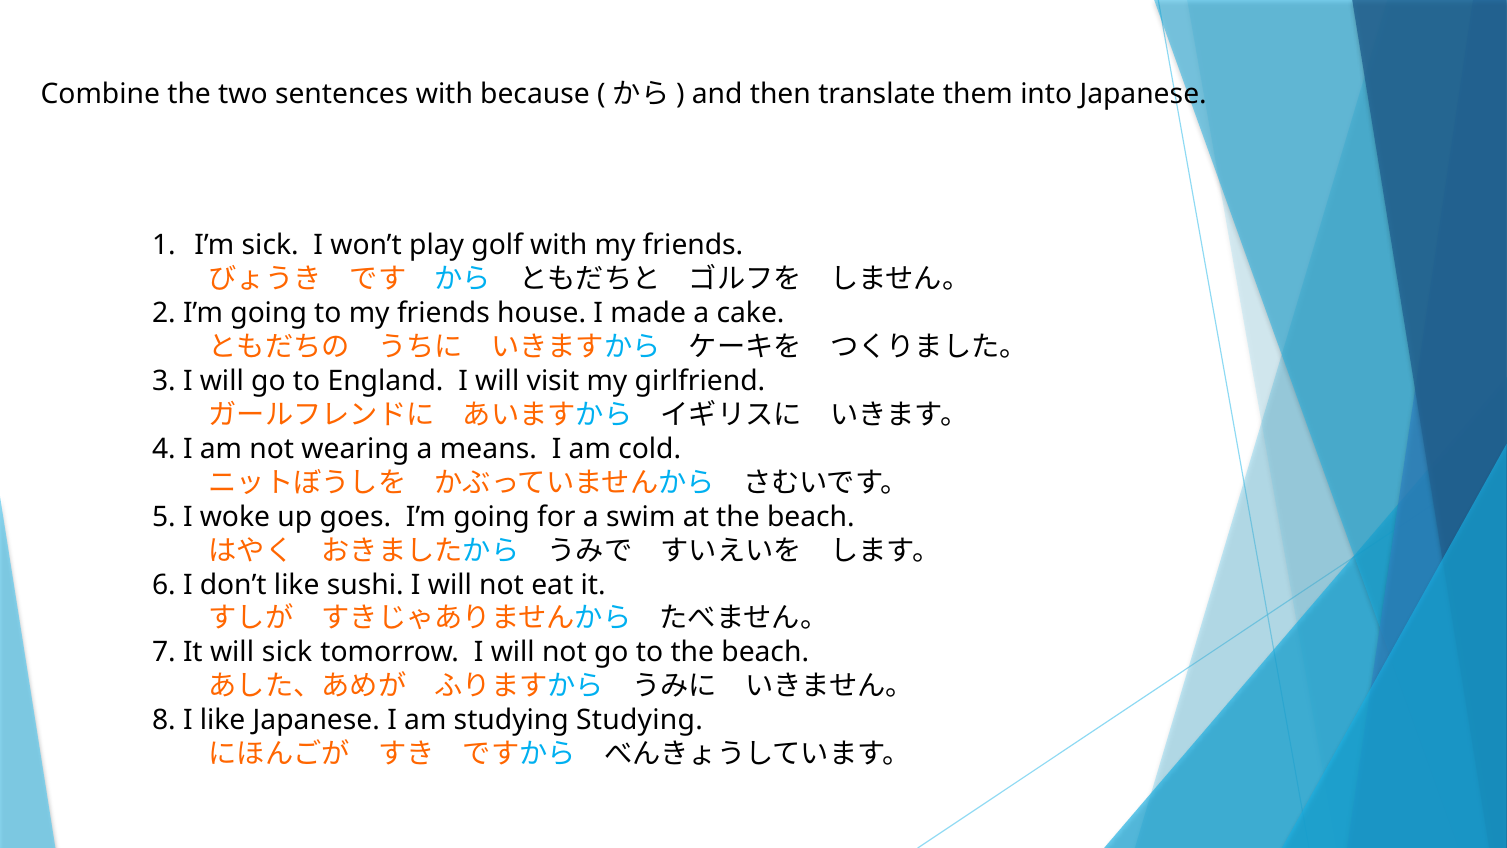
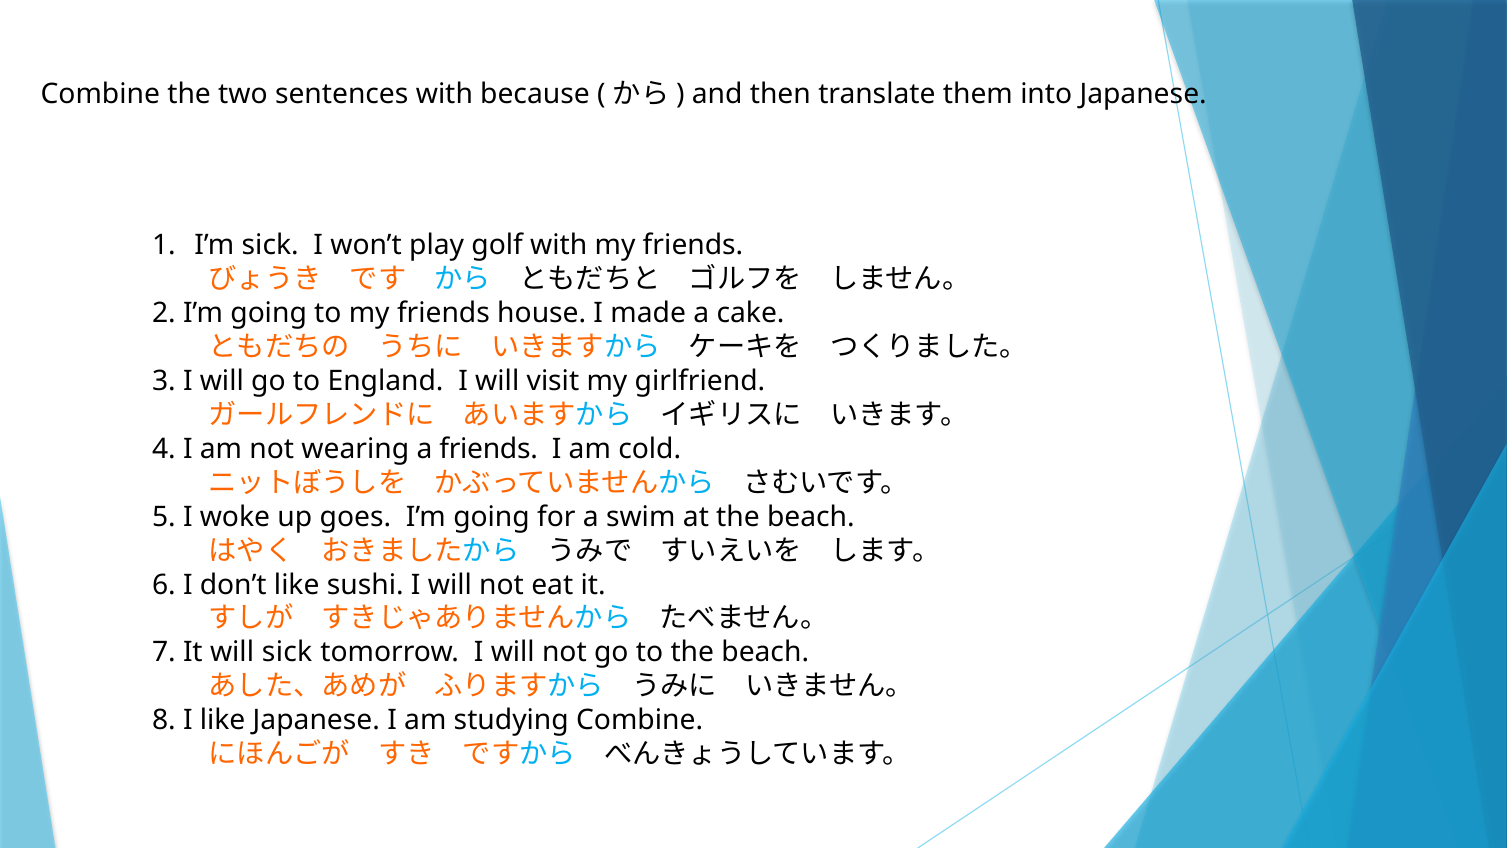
a means: means -> friends (489, 449)
studying Studying: Studying -> Combine (640, 720)
